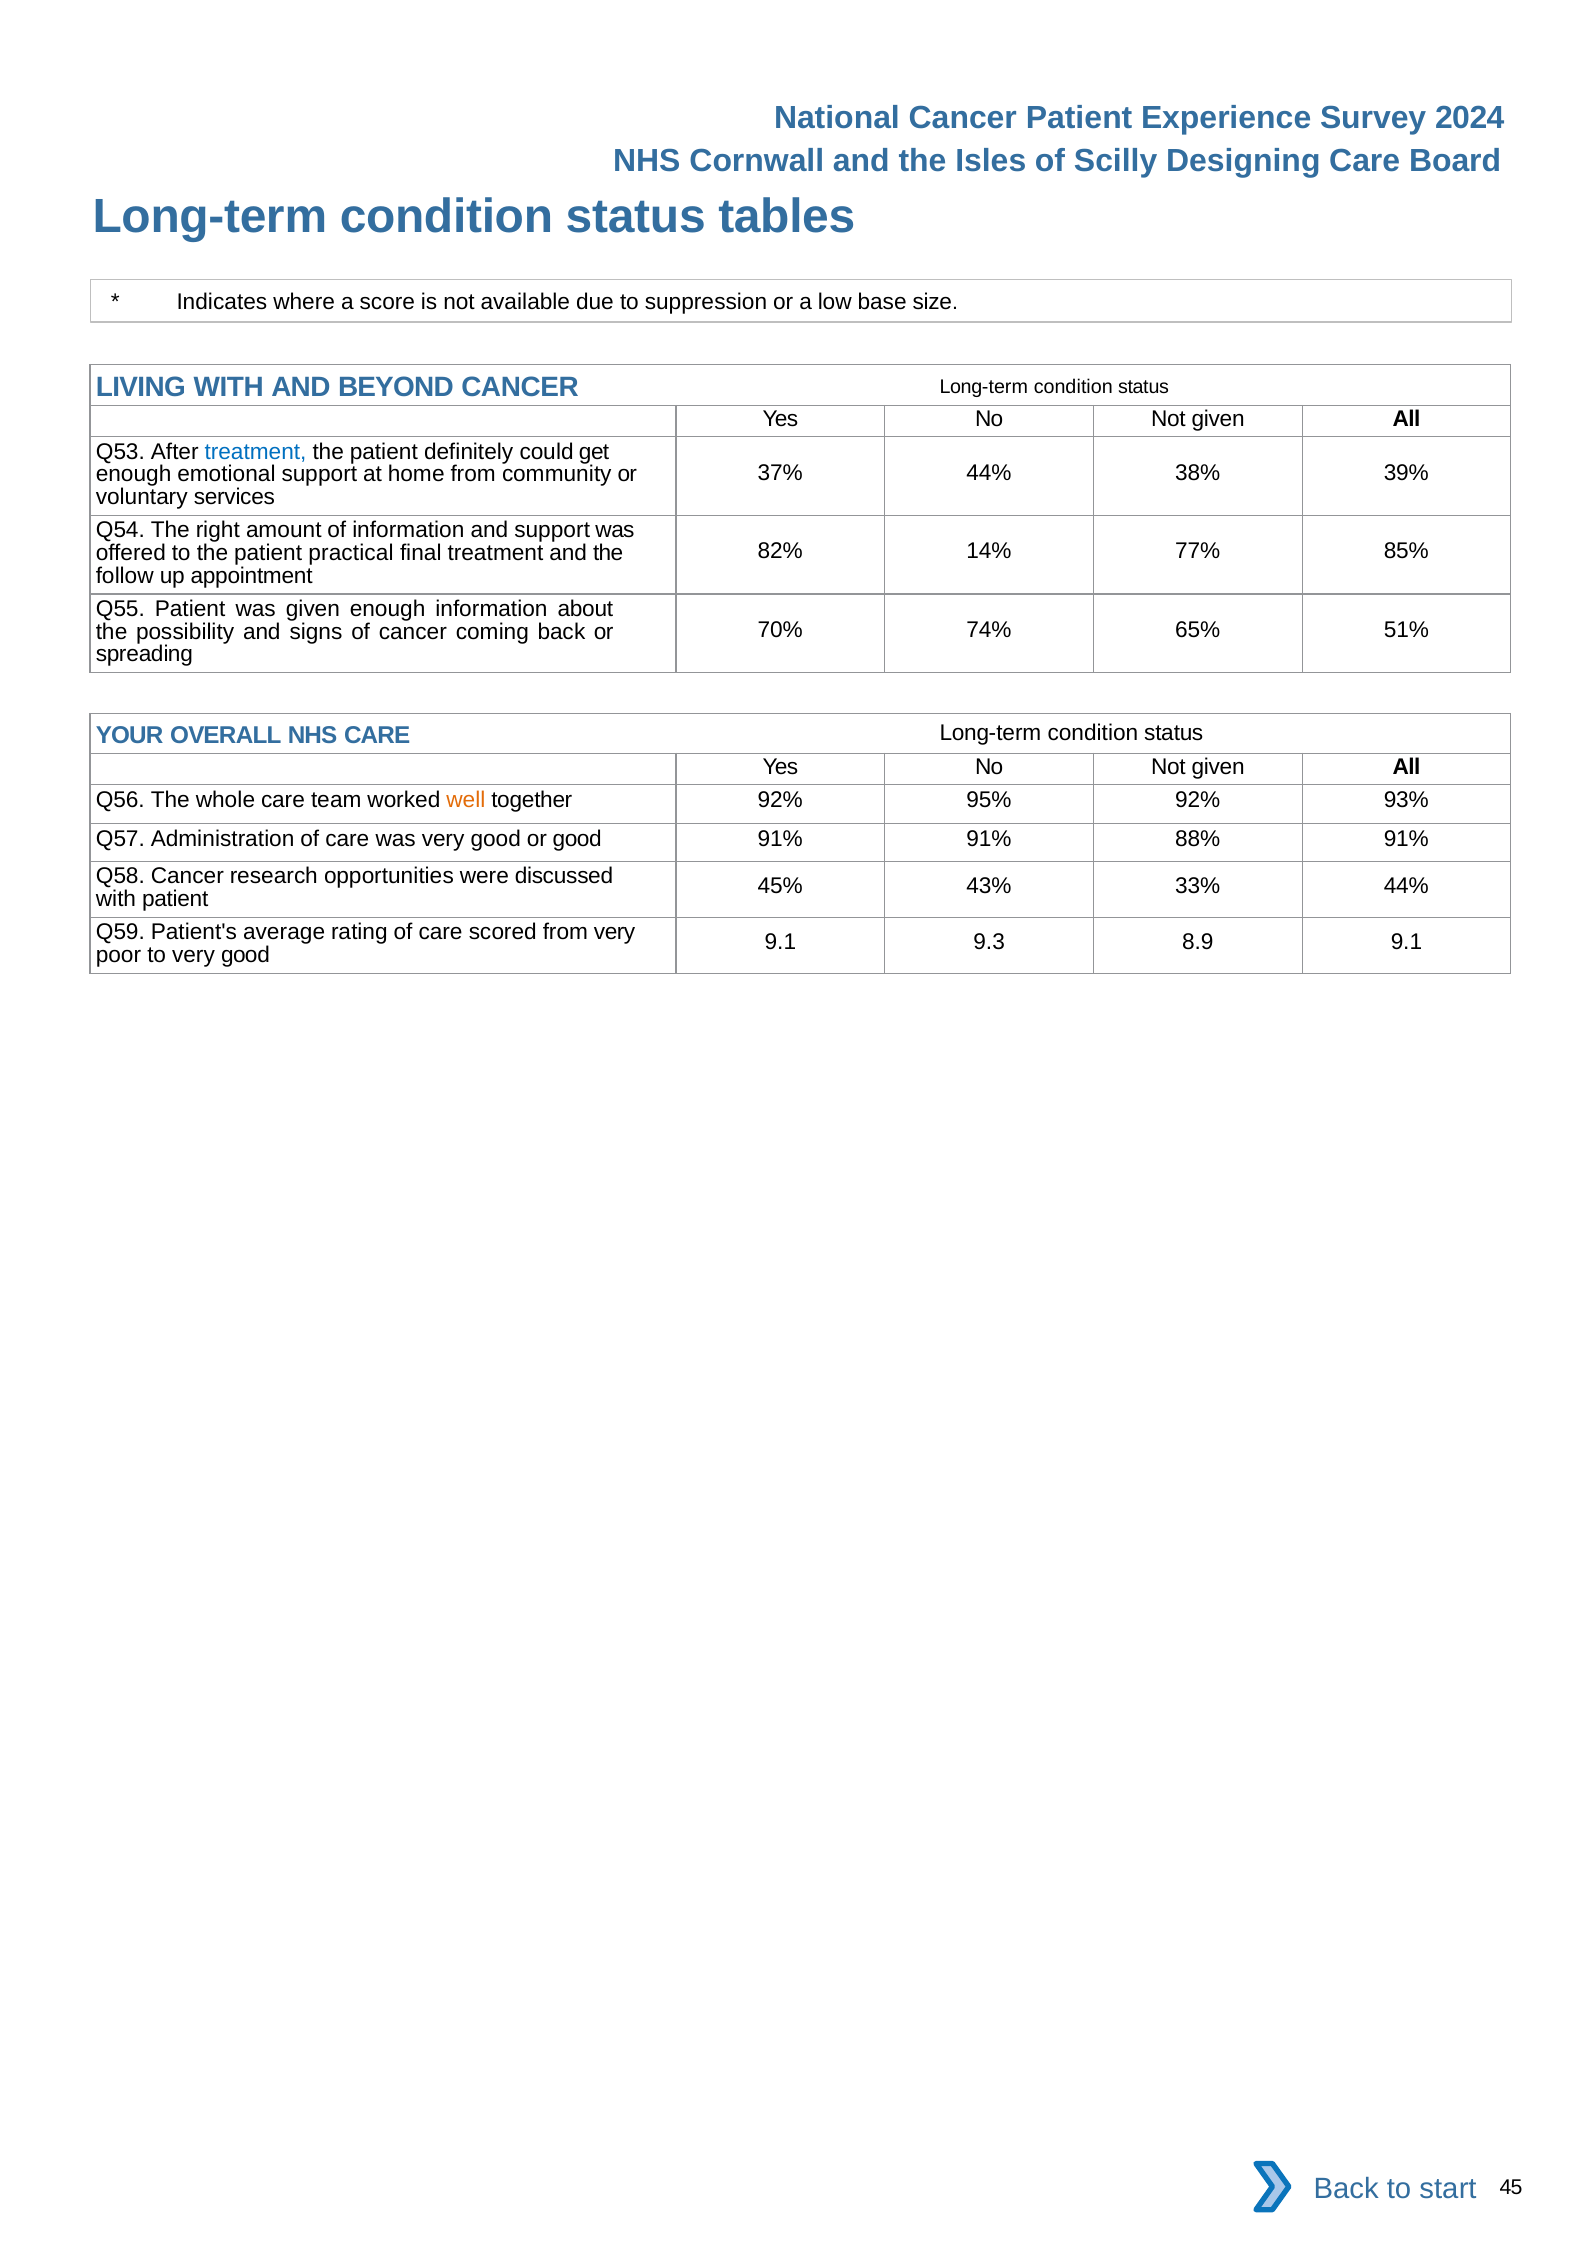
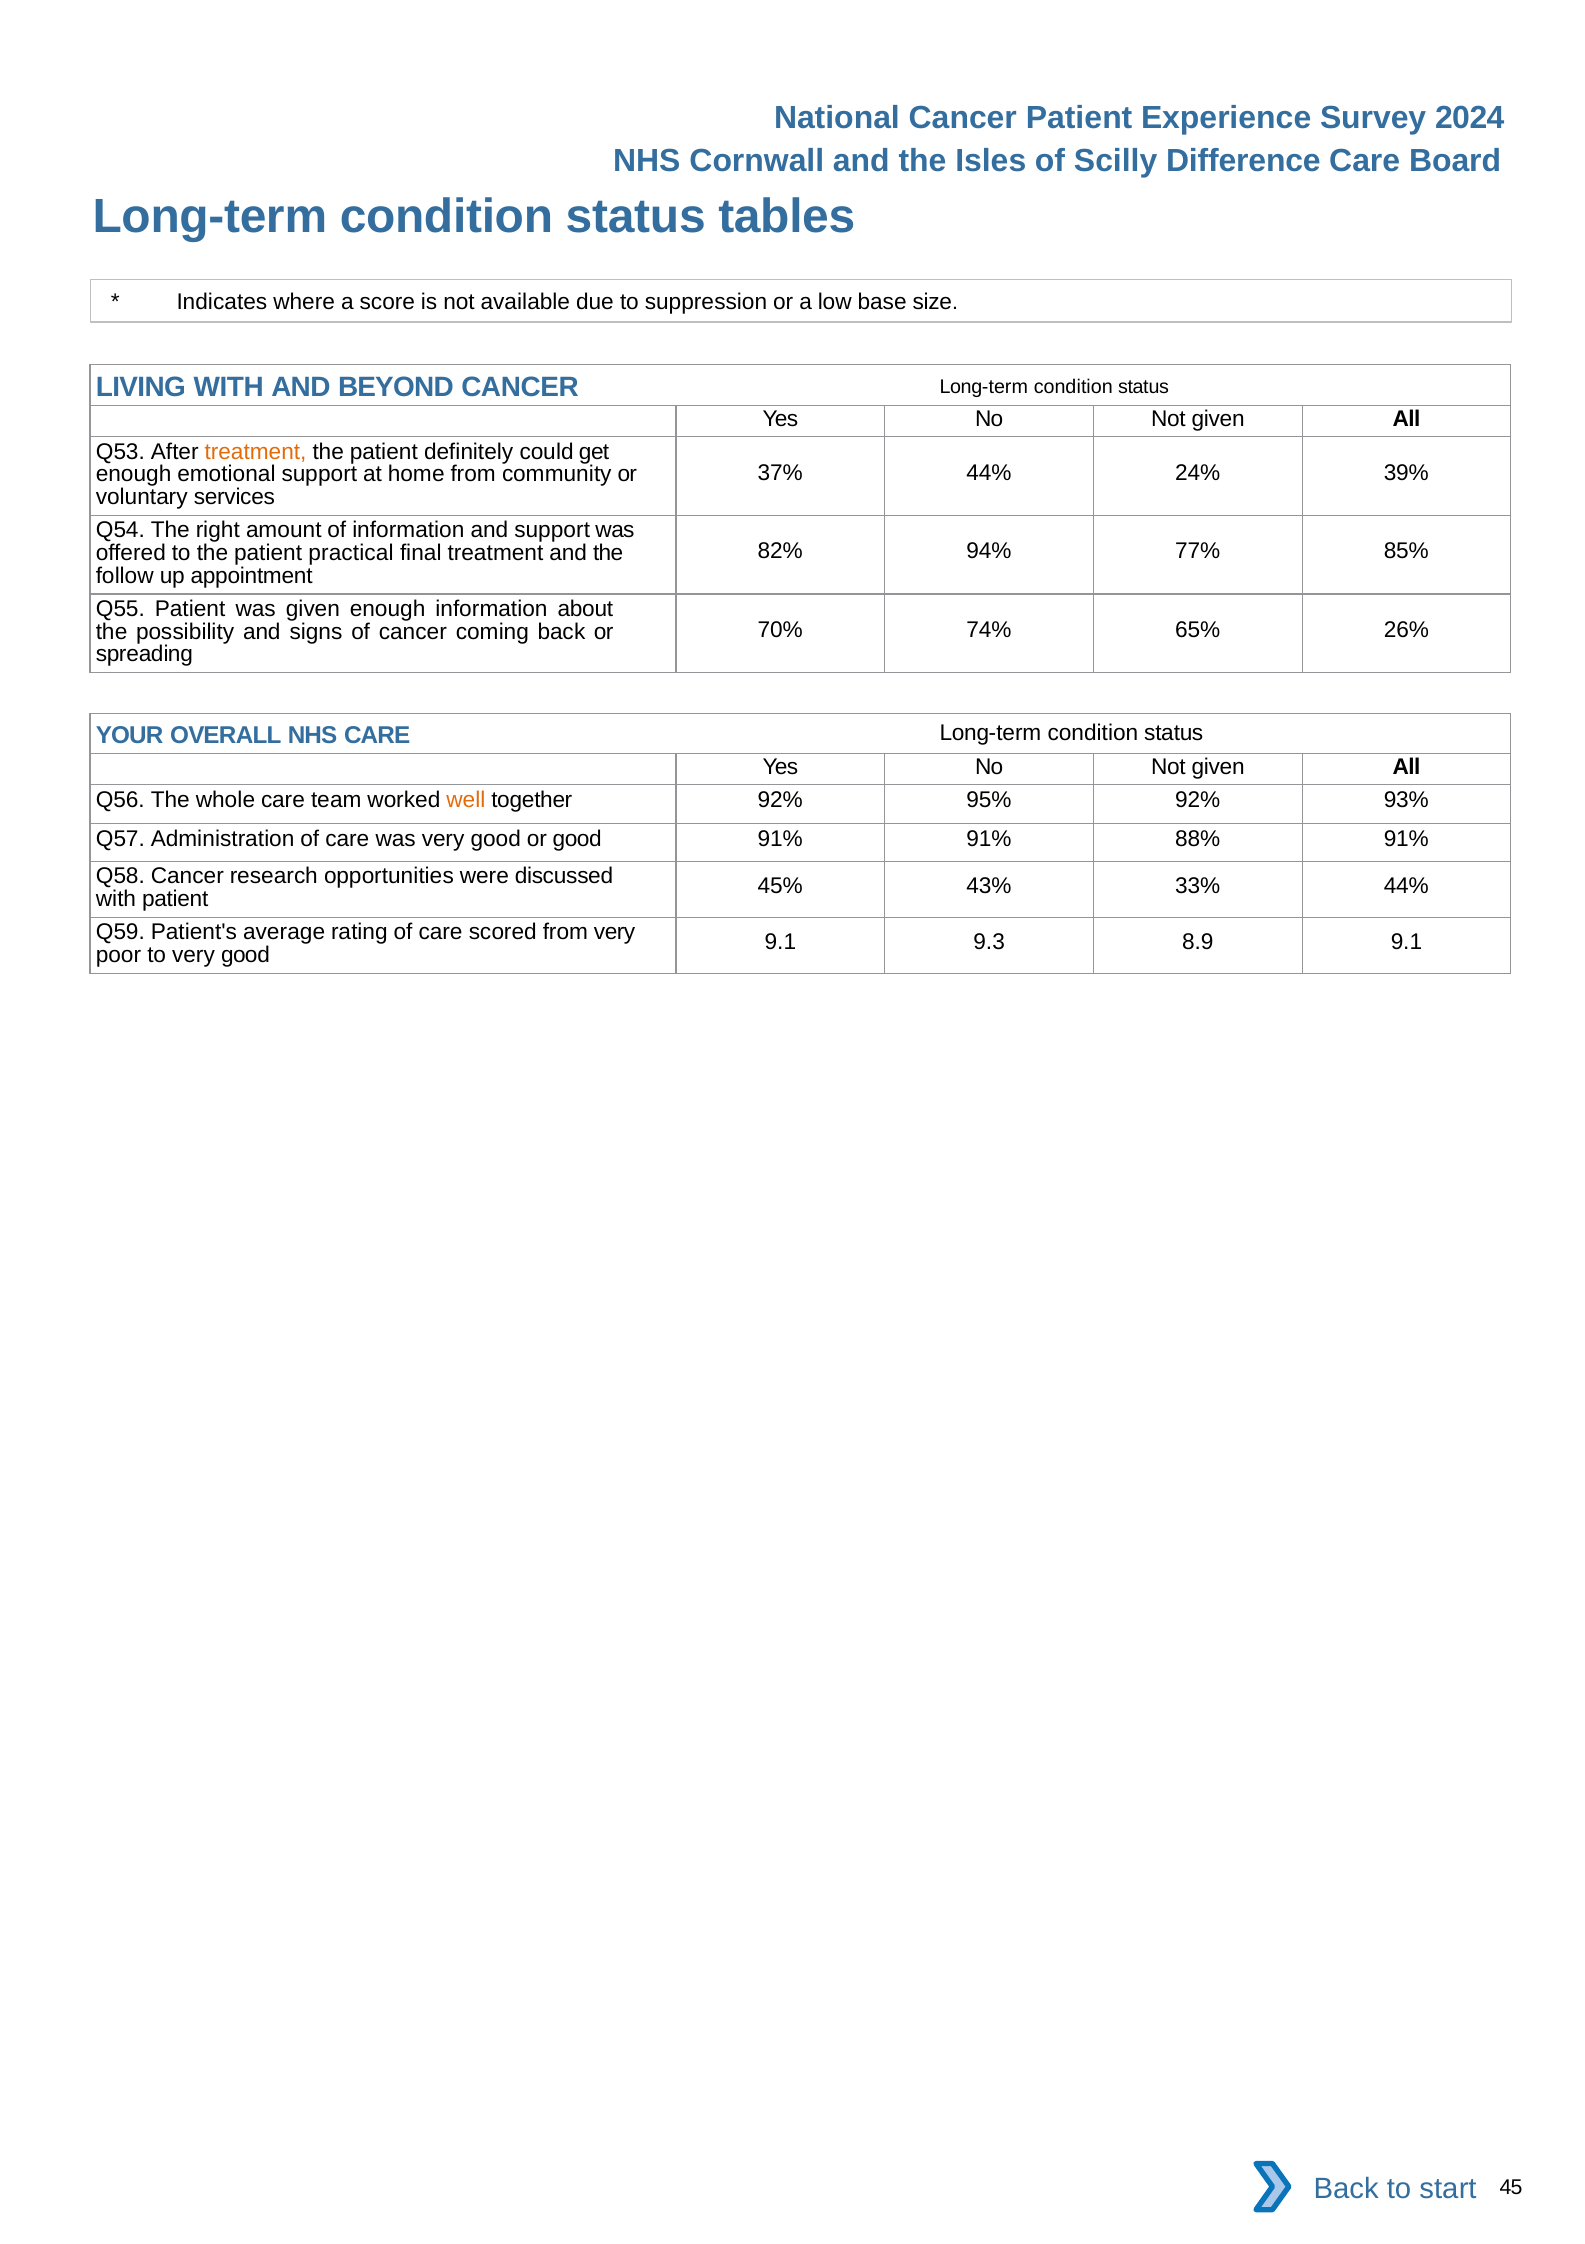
Designing: Designing -> Difference (1243, 161)
treatment colour: blue -> orange (255, 451)
38%: 38% -> 24% (1198, 472)
14%: 14% -> 94% (989, 551)
51%: 51% -> 26% (1406, 629)
